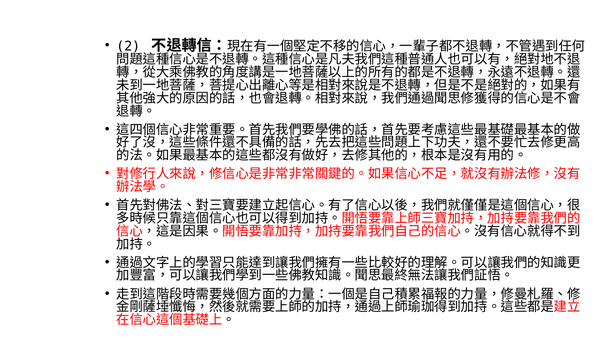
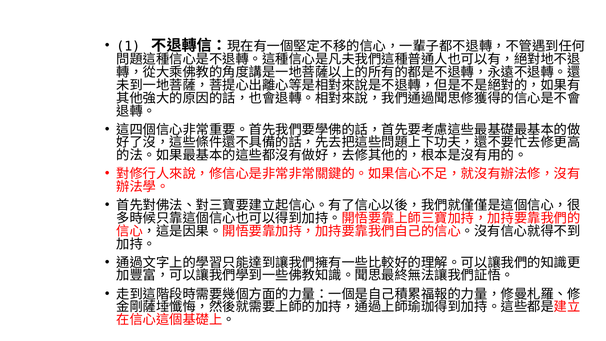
2: 2 -> 1 (128, 46)
